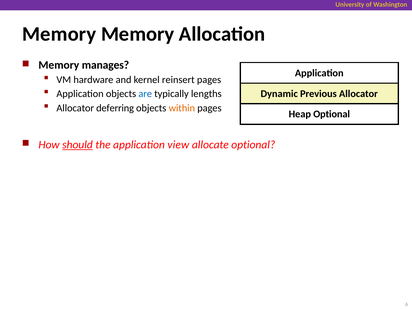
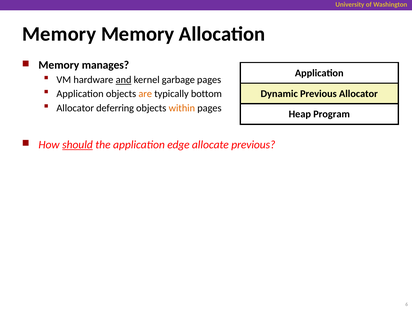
and underline: none -> present (124, 80)
reinsert: reinsert -> garbage (178, 80)
are colour: blue -> orange (145, 94)
lengths: lengths -> bottom (206, 94)
Heap Optional: Optional -> Program (332, 114)
view: view -> edge (178, 145)
allocate optional: optional -> previous (253, 145)
